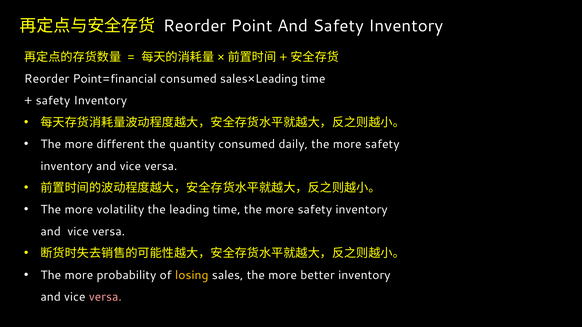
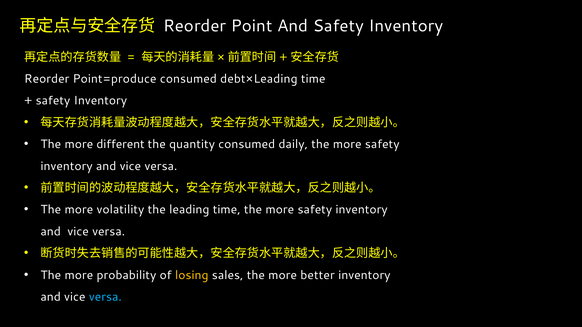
Point=financial: Point=financial -> Point=produce (115, 79)
sales×Leading: sales×Leading -> debt×Leading (259, 79)
versa colour: pink -> light blue (105, 297)
